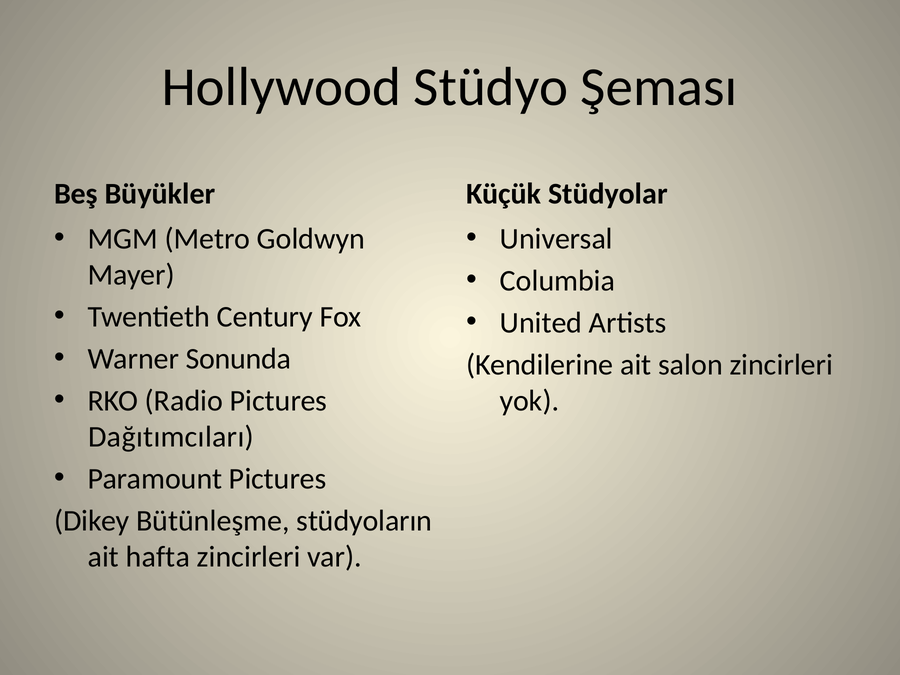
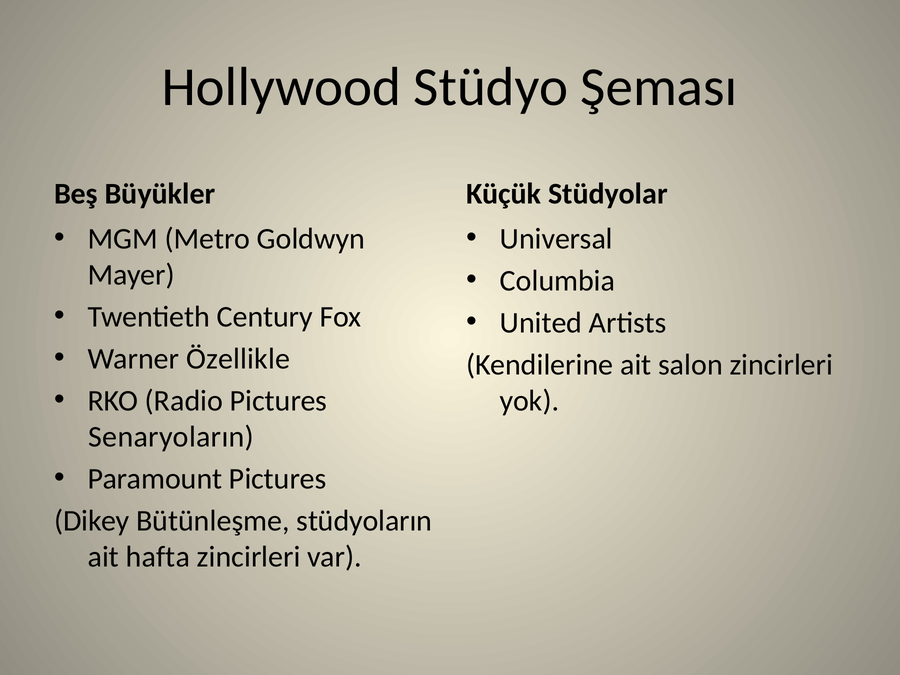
Sonunda: Sonunda -> Özellikle (238, 359)
Dağıtımcıları: Dağıtımcıları -> Senaryoların (171, 437)
